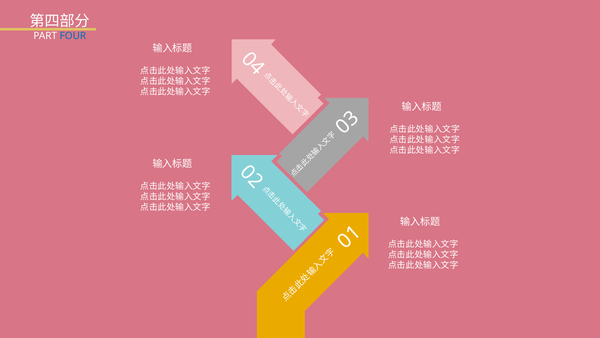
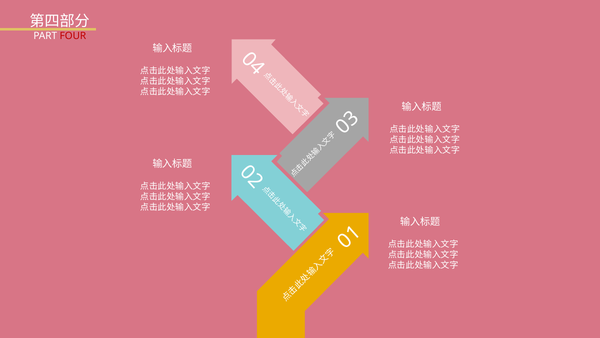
FOUR colour: blue -> red (73, 36)
